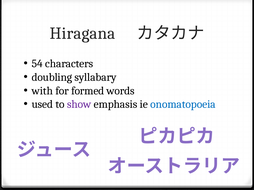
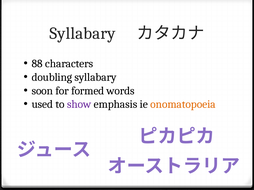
Hiragana: Hiragana -> Syllabary (83, 33)
54: 54 -> 88 (37, 64)
with: with -> soon (42, 91)
onomatopoeia colour: blue -> orange (183, 104)
